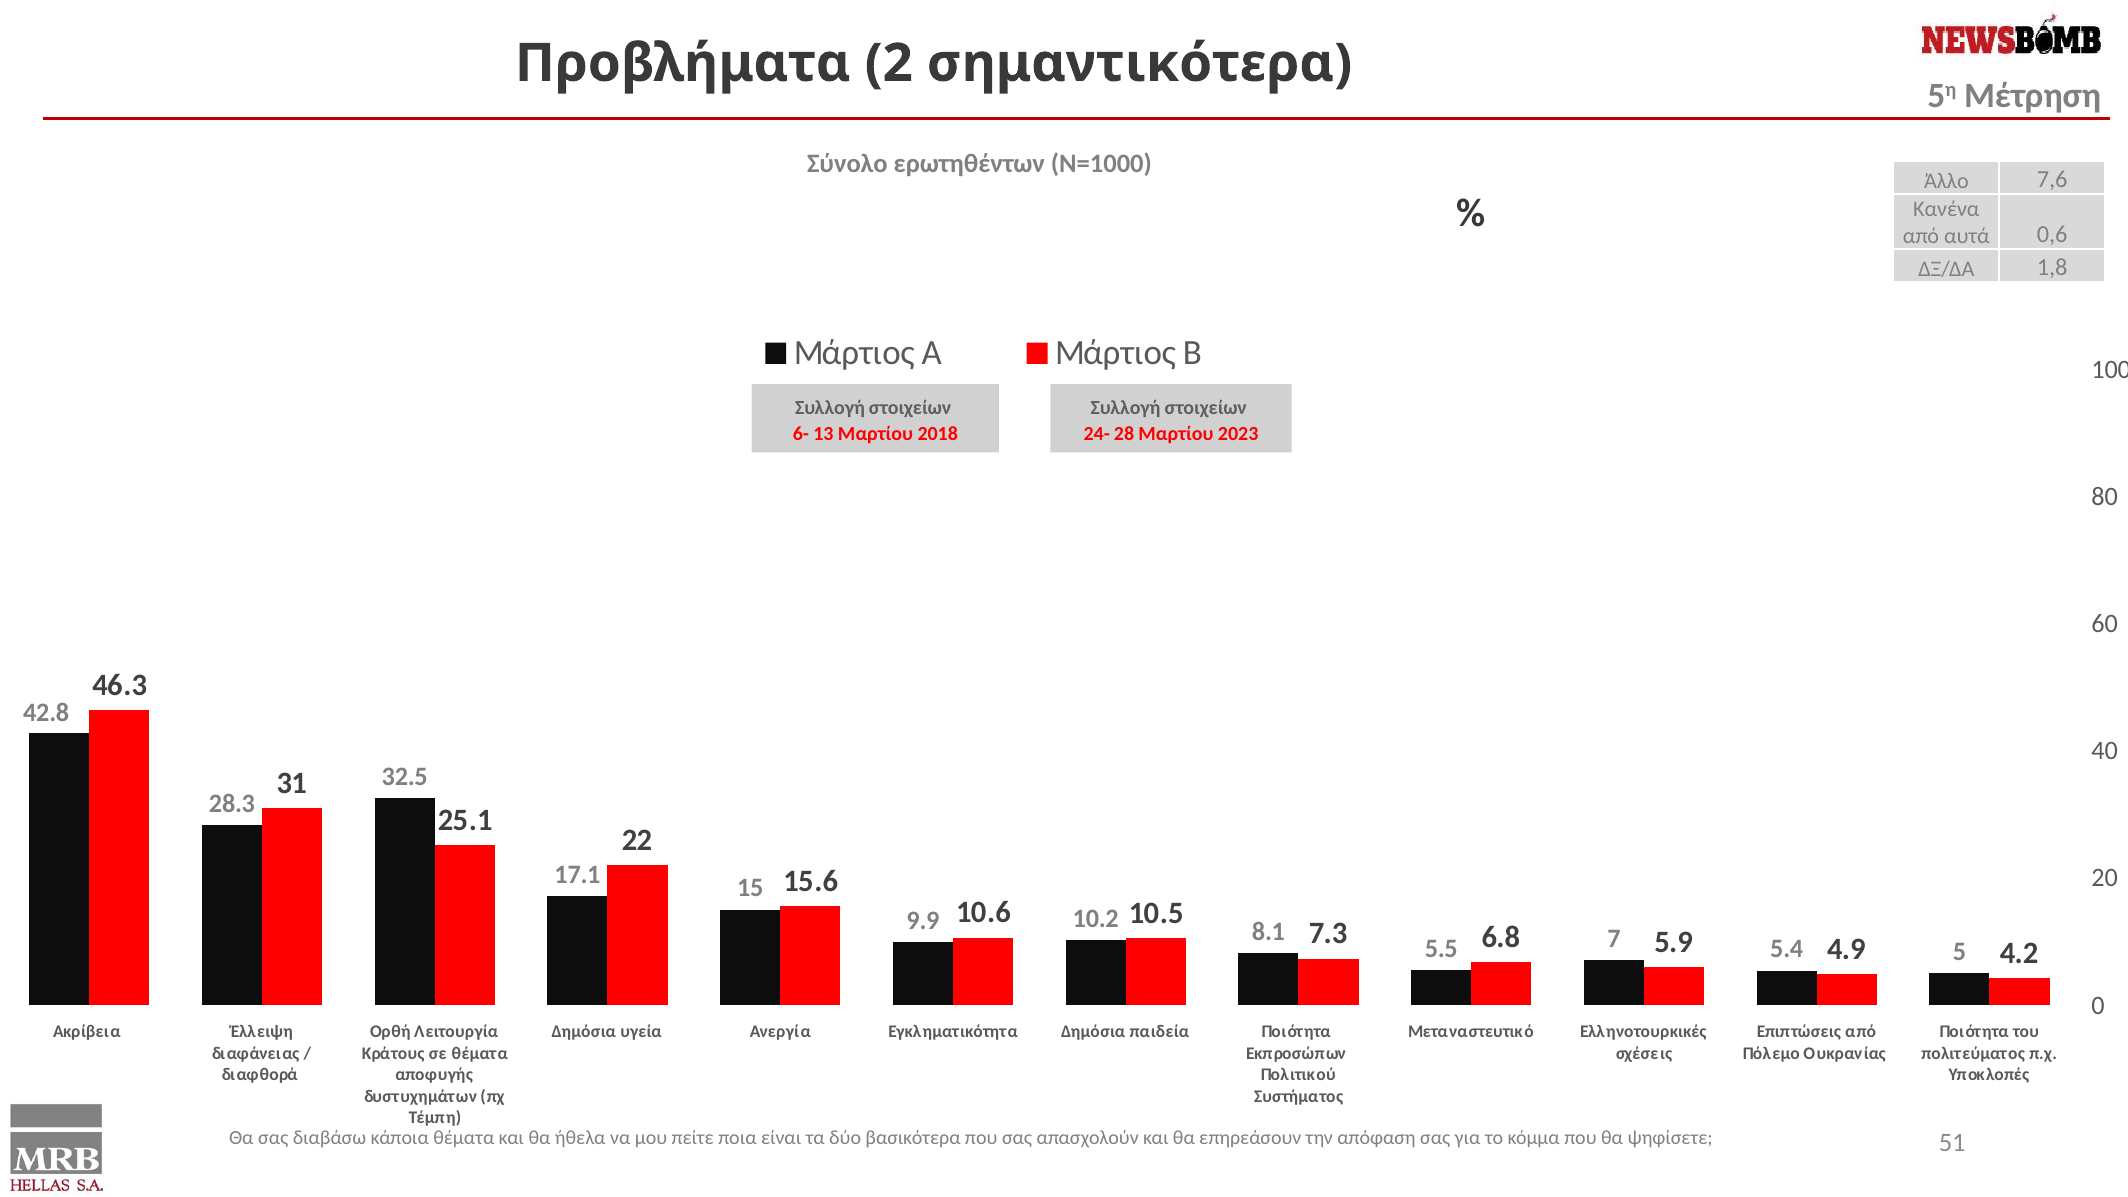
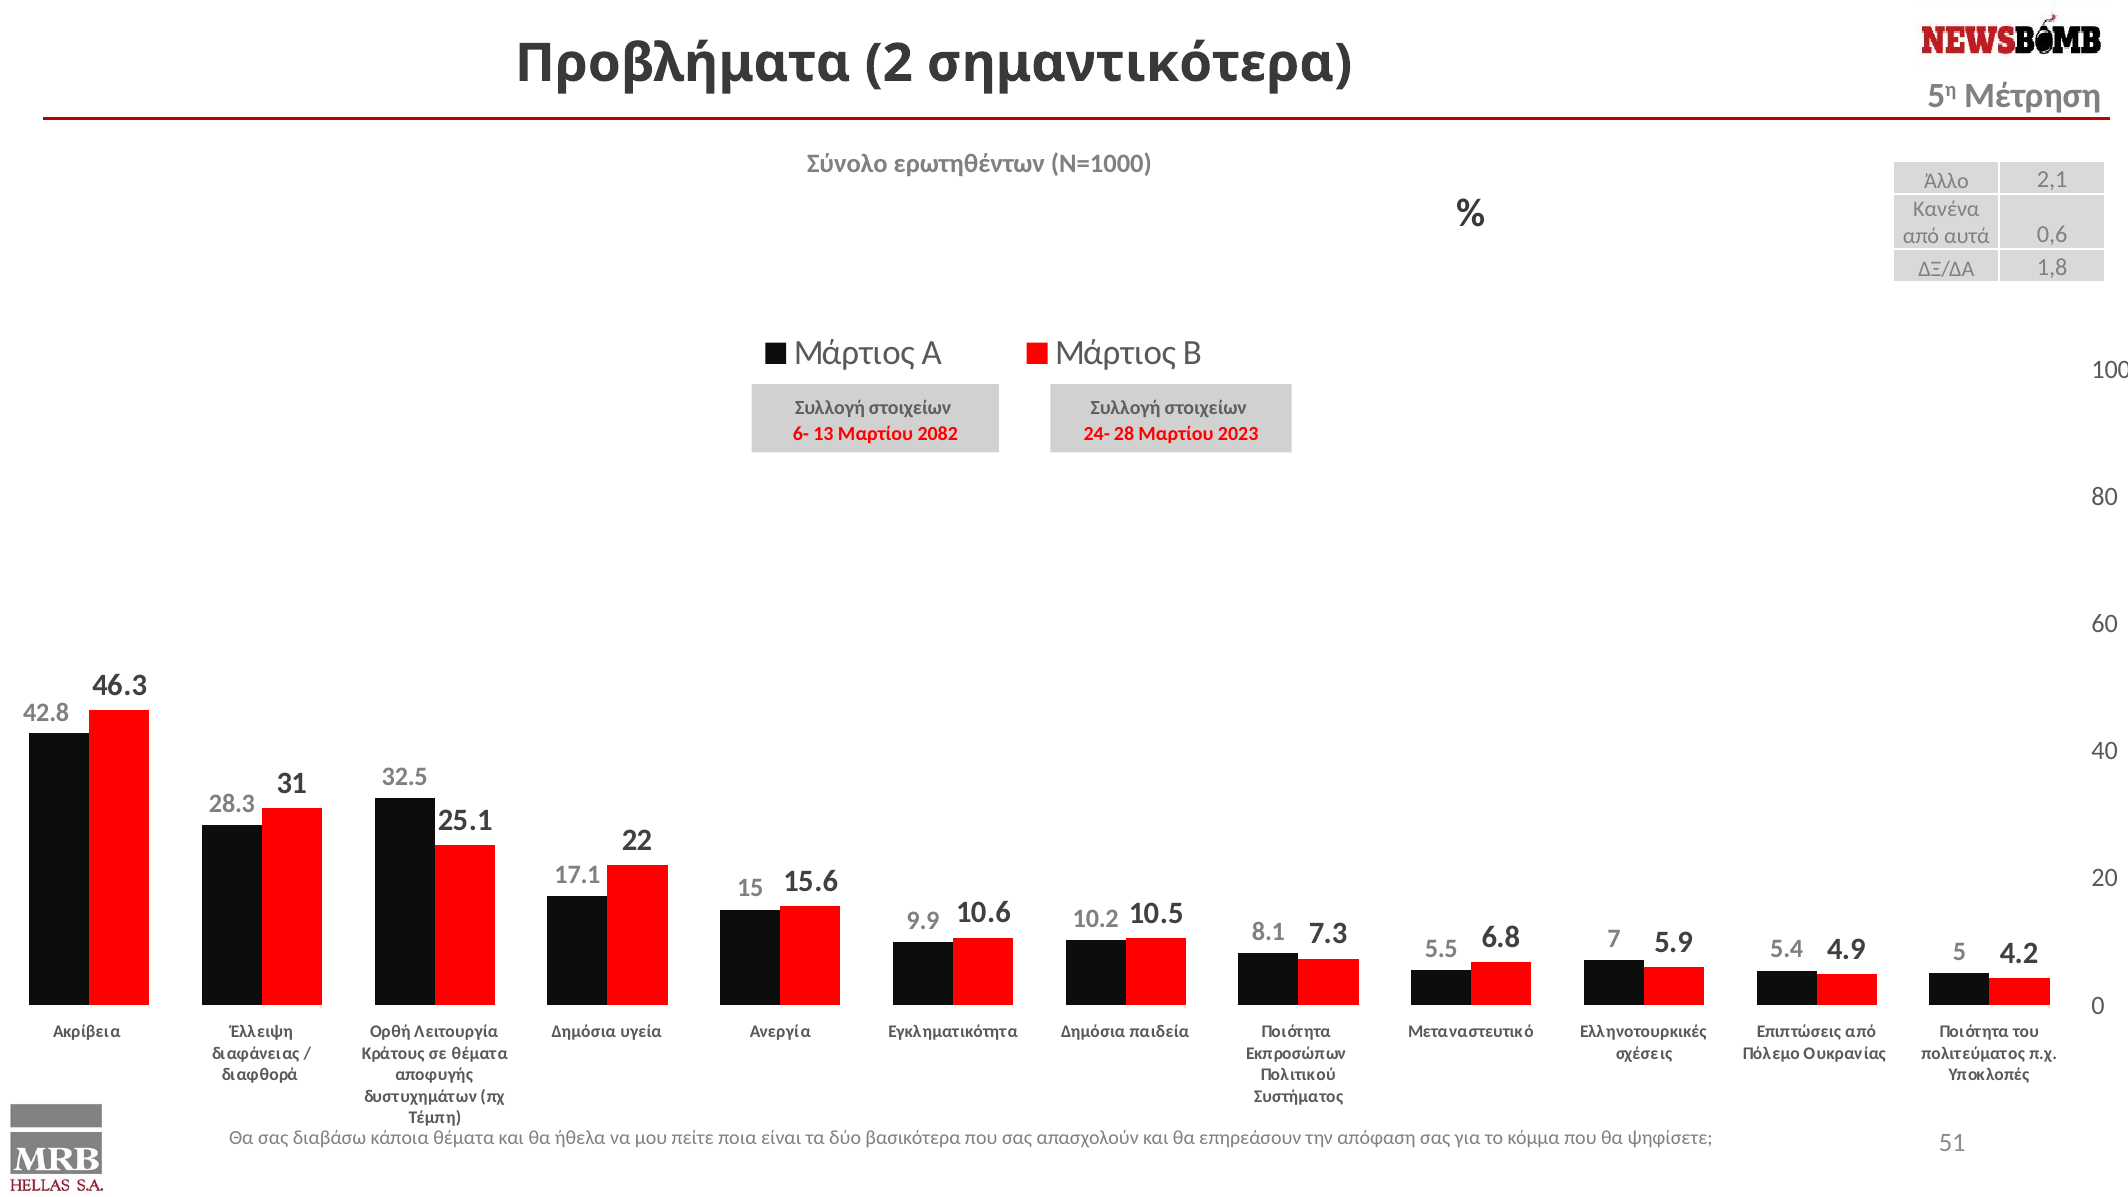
7,6: 7,6 -> 2,1 (2052, 179)
2018: 2018 -> 2082 (938, 434)
